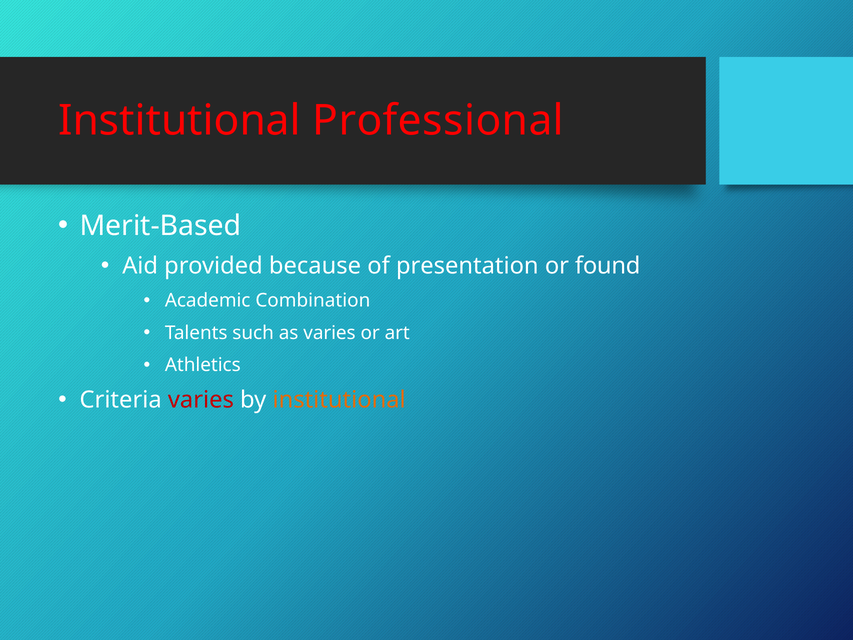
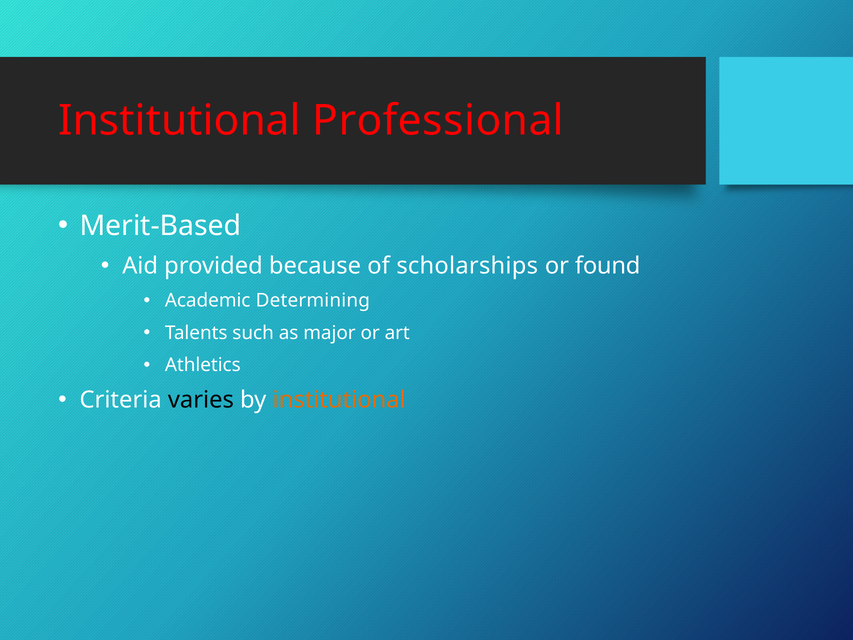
presentation: presentation -> scholarships (467, 266)
Combination: Combination -> Determining (313, 301)
as varies: varies -> major (329, 333)
varies colour: red -> black (201, 400)
